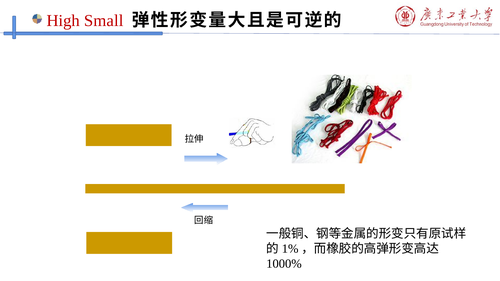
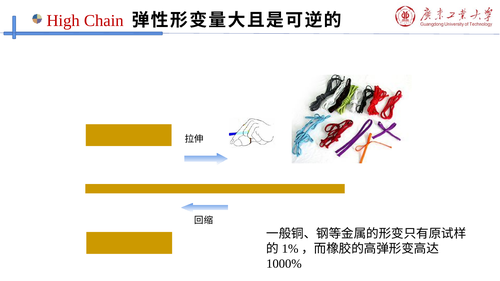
Small: Small -> Chain (104, 21)
